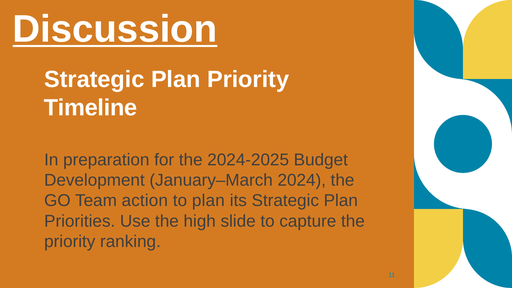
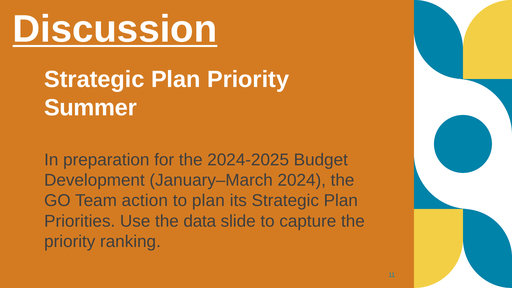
Timeline: Timeline -> Summer (91, 108)
high: high -> data (200, 221)
